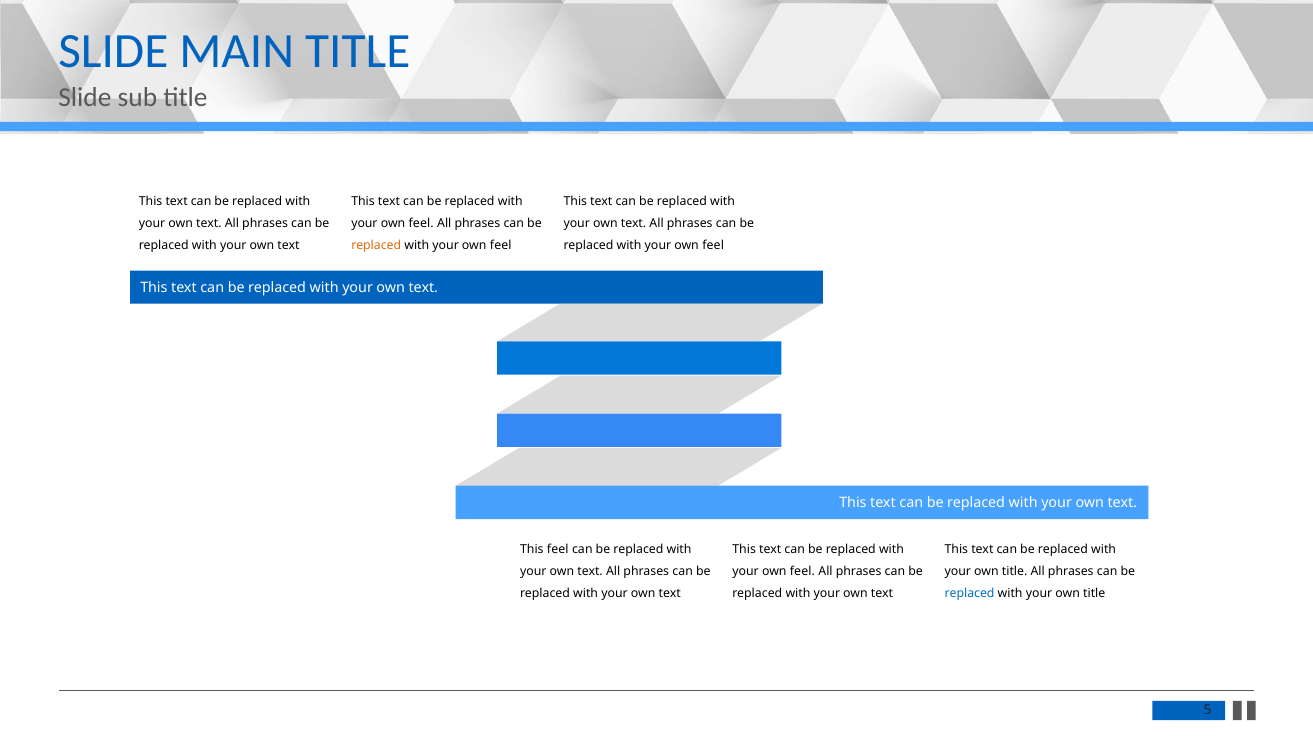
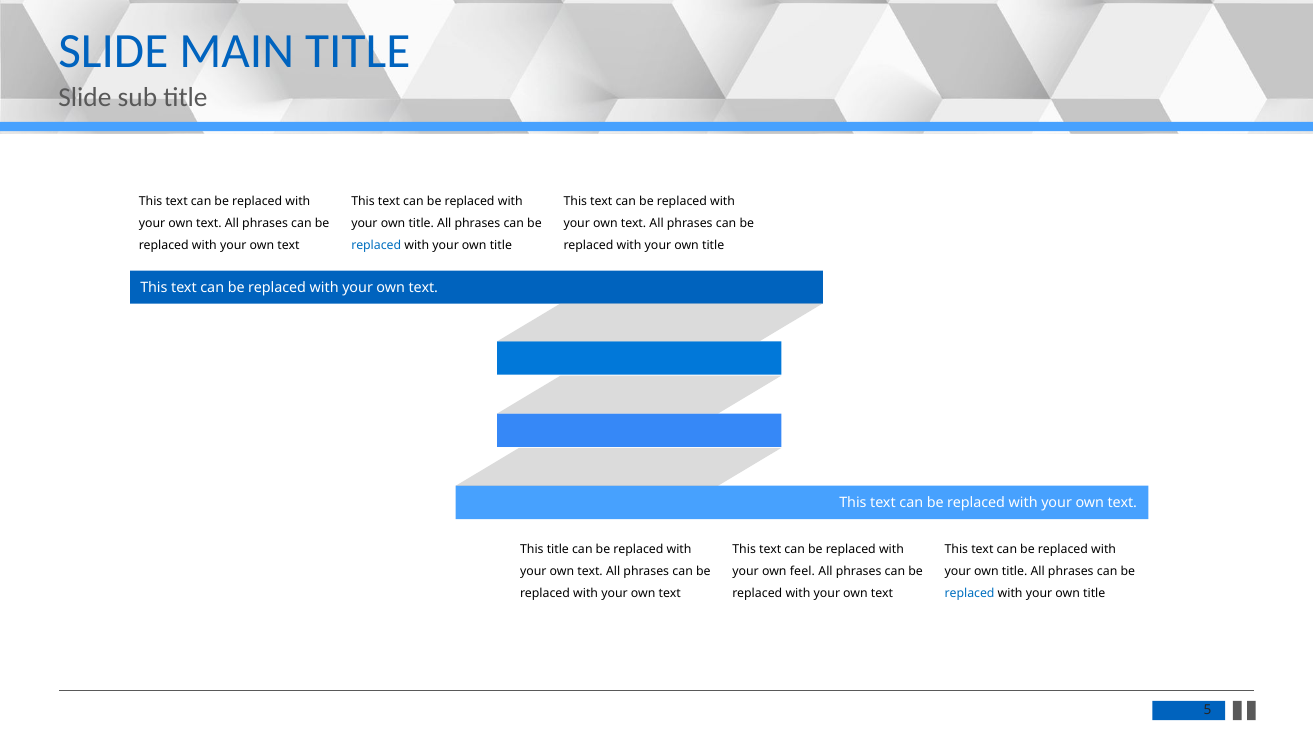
feel: feel -> title (421, 223)
replaced colour: orange -> blue (376, 245)
feel: feel -> title (501, 245)
feel: feel -> title (713, 245)
This feel: feel -> title (558, 549)
